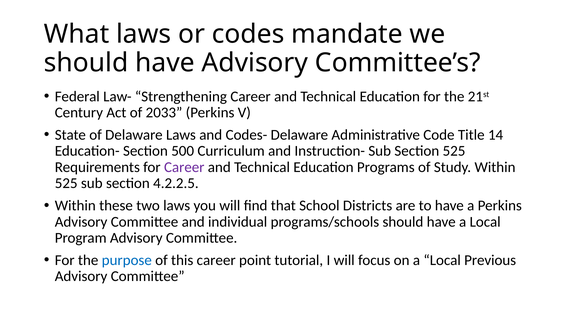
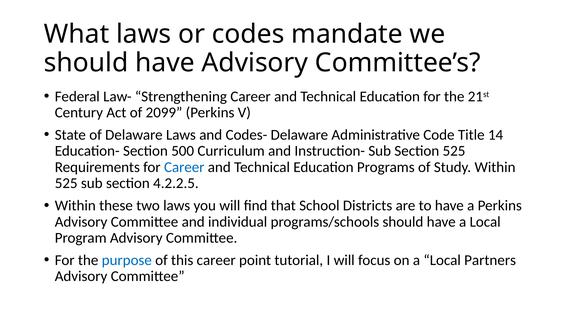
2033: 2033 -> 2099 (164, 113)
Career colour: purple -> blue (184, 167)
Previous: Previous -> Partners (490, 261)
